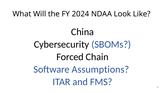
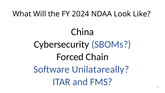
Assumptions: Assumptions -> Unilatareally (100, 69)
